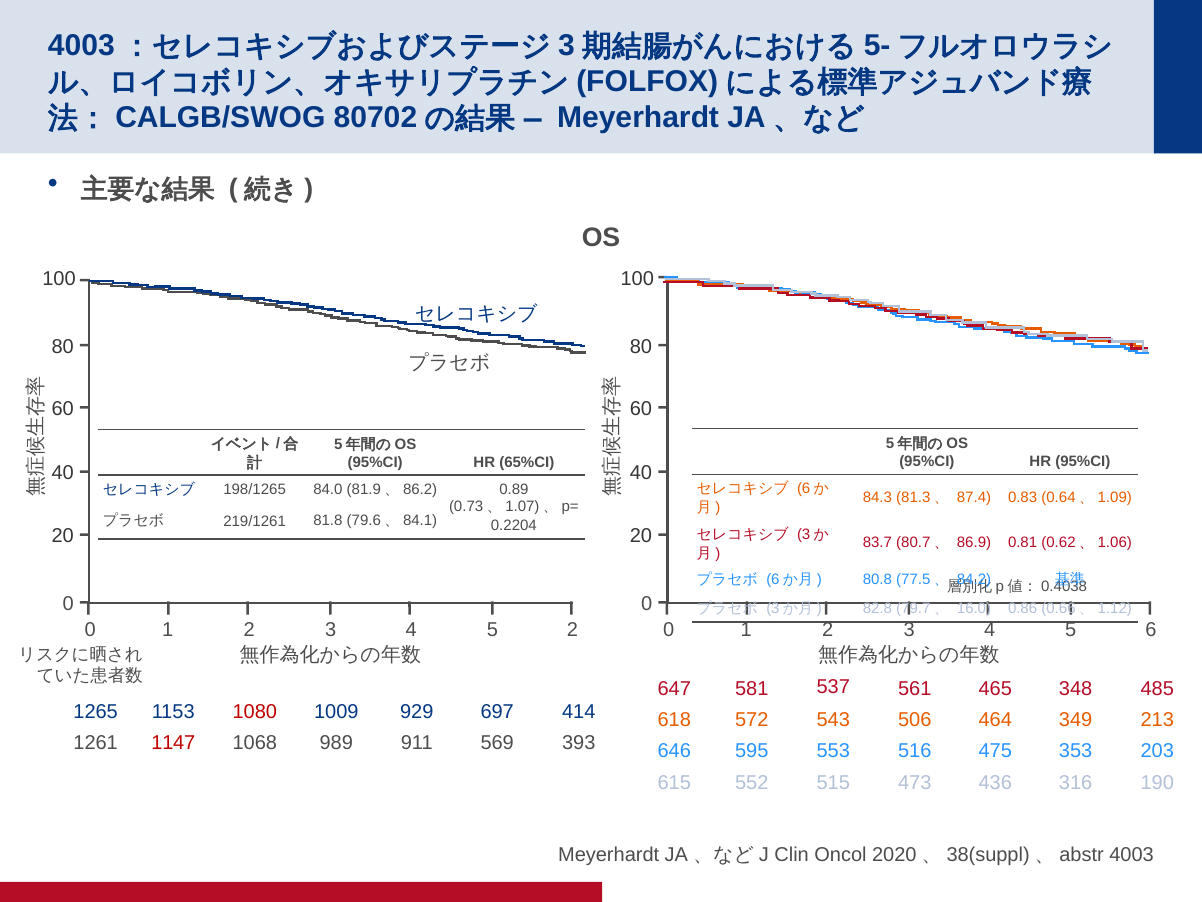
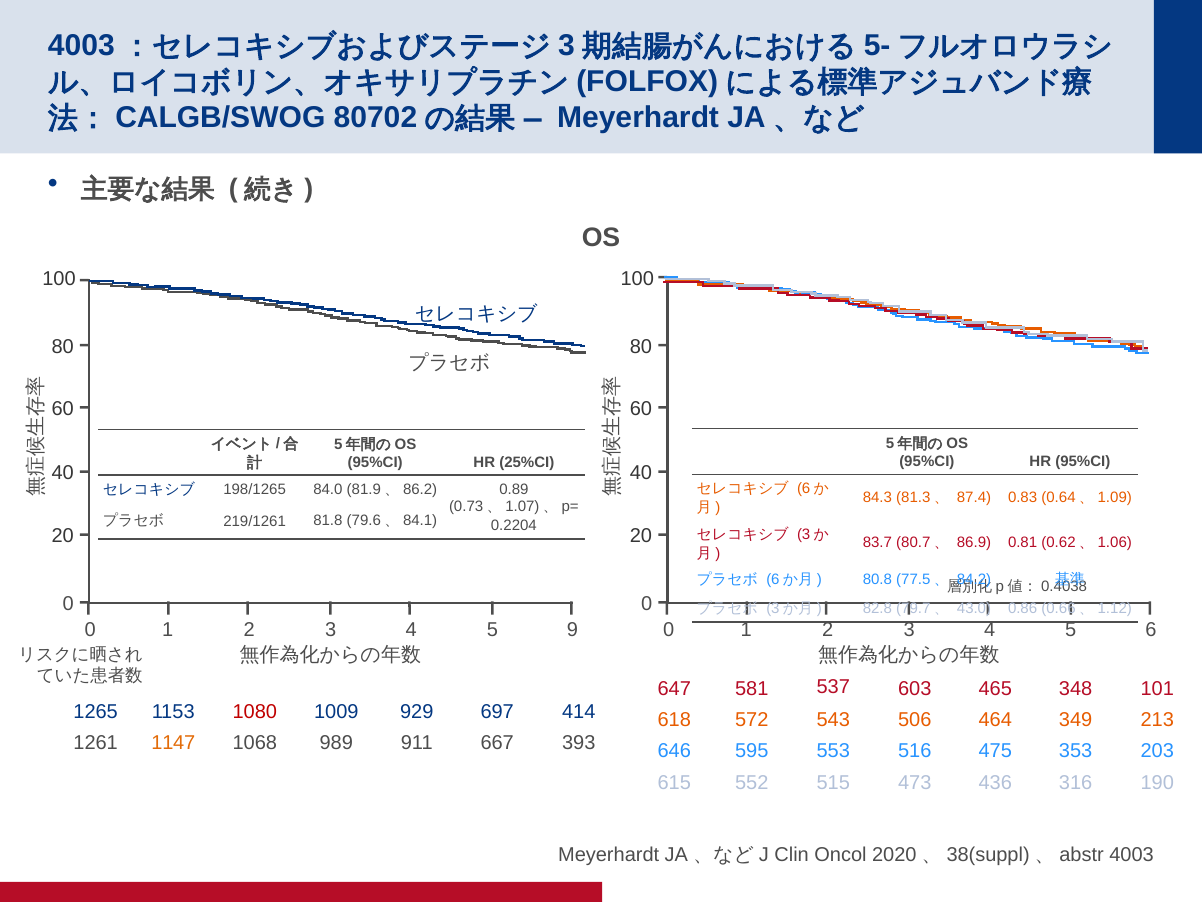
65%CI: 65%CI -> 25%CI (527, 462)
16.0: 16.0 -> 43.0 (974, 608)
5 2: 2 -> 9 (572, 629)
561: 561 -> 603 (915, 688)
485: 485 -> 101 (1157, 688)
1147 colour: red -> orange (173, 742)
569: 569 -> 667 (497, 742)
